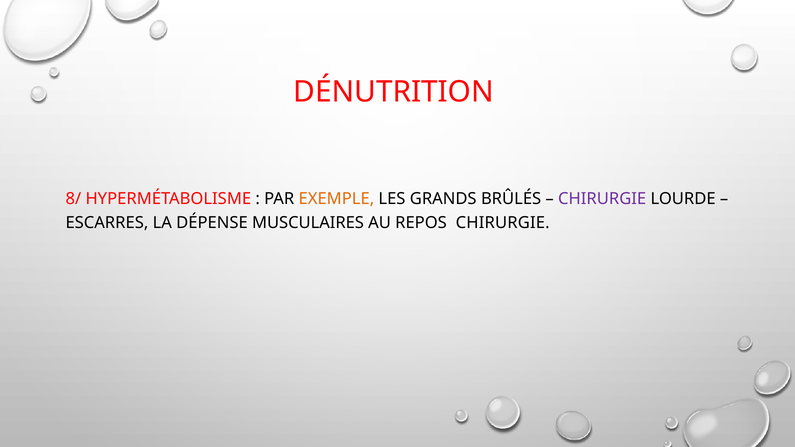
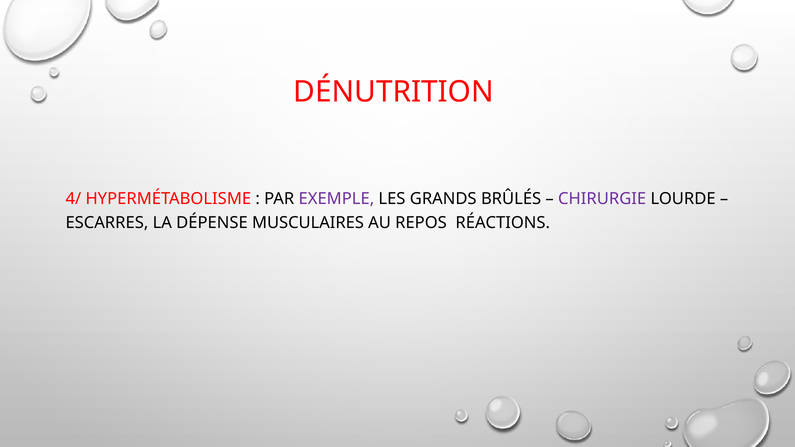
8/: 8/ -> 4/ (73, 199)
EXEMPLE colour: orange -> purple (336, 199)
REPOS CHIRURGIE: CHIRURGIE -> RÉACTIONS (503, 223)
